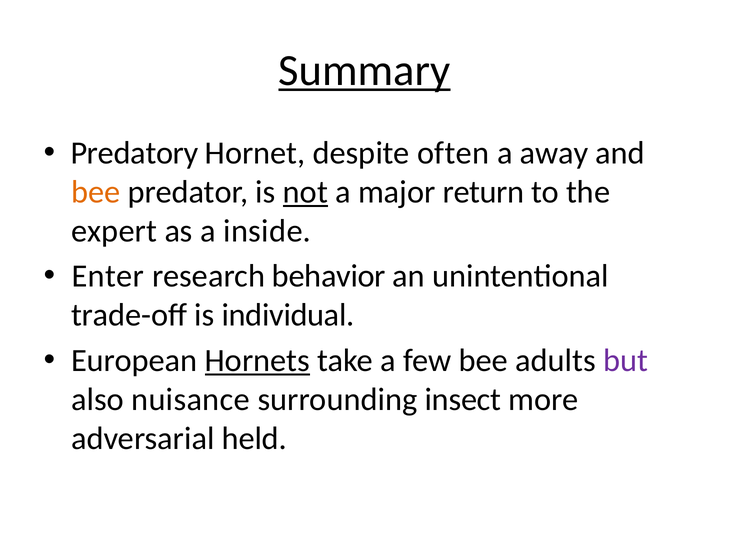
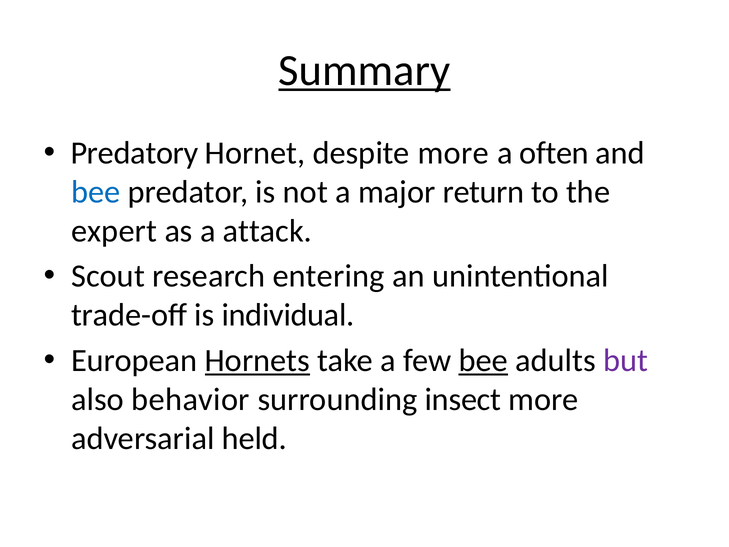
despite often: often -> more (453, 153)
away: away -> often (554, 153)
bee colour: orange -> blue (96, 192)
not underline: present -> none (305, 192)
inside: inside -> attack (267, 231)
Enter: Enter -> Scout (108, 276)
behavior: behavior -> entering (329, 276)
bee underline: none -> present (483, 360)
nuisance: nuisance -> behavior (191, 399)
